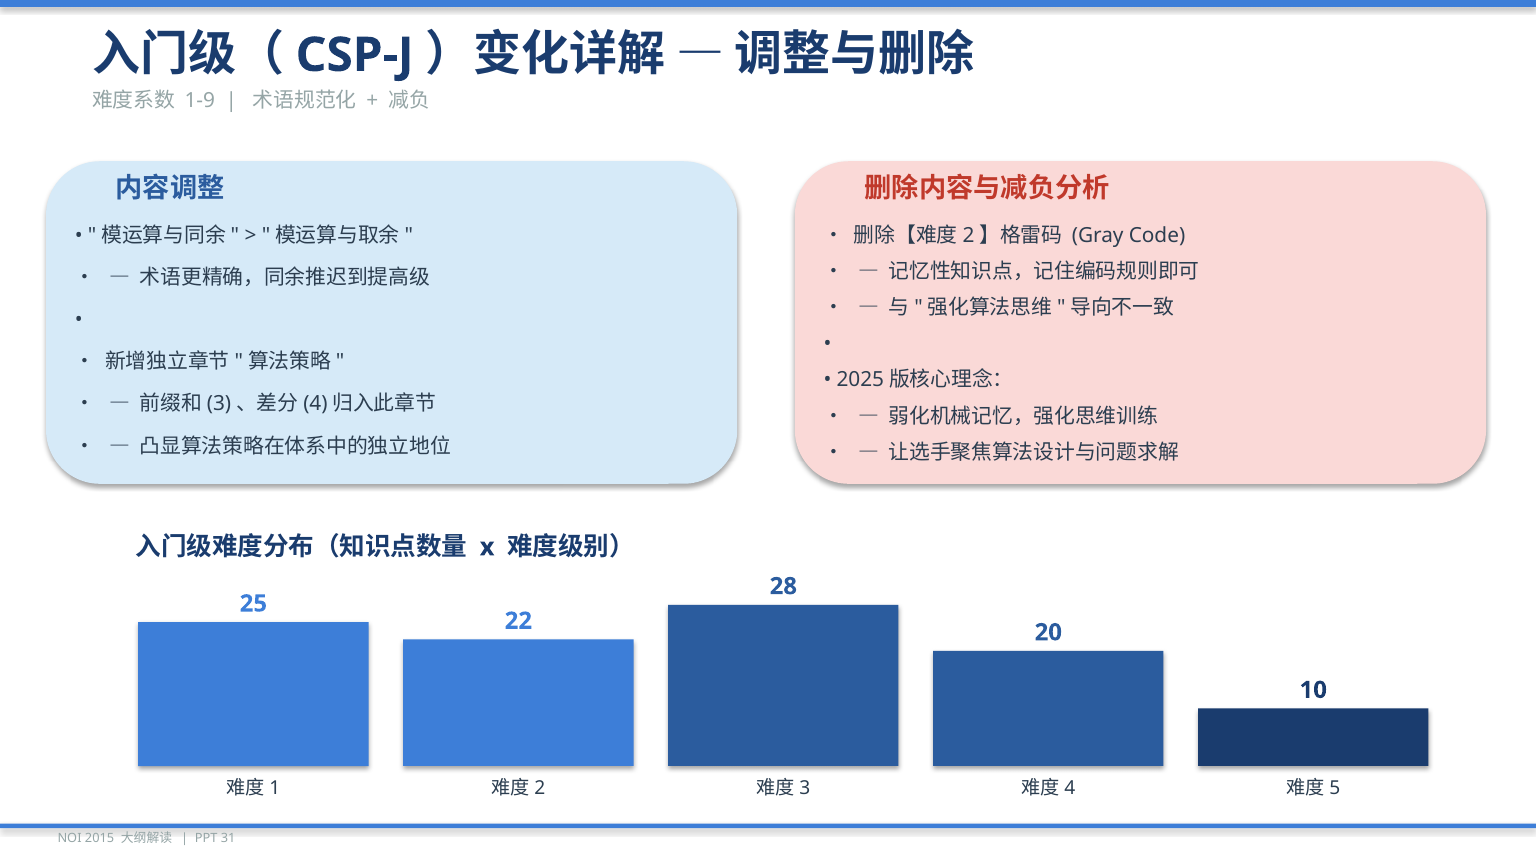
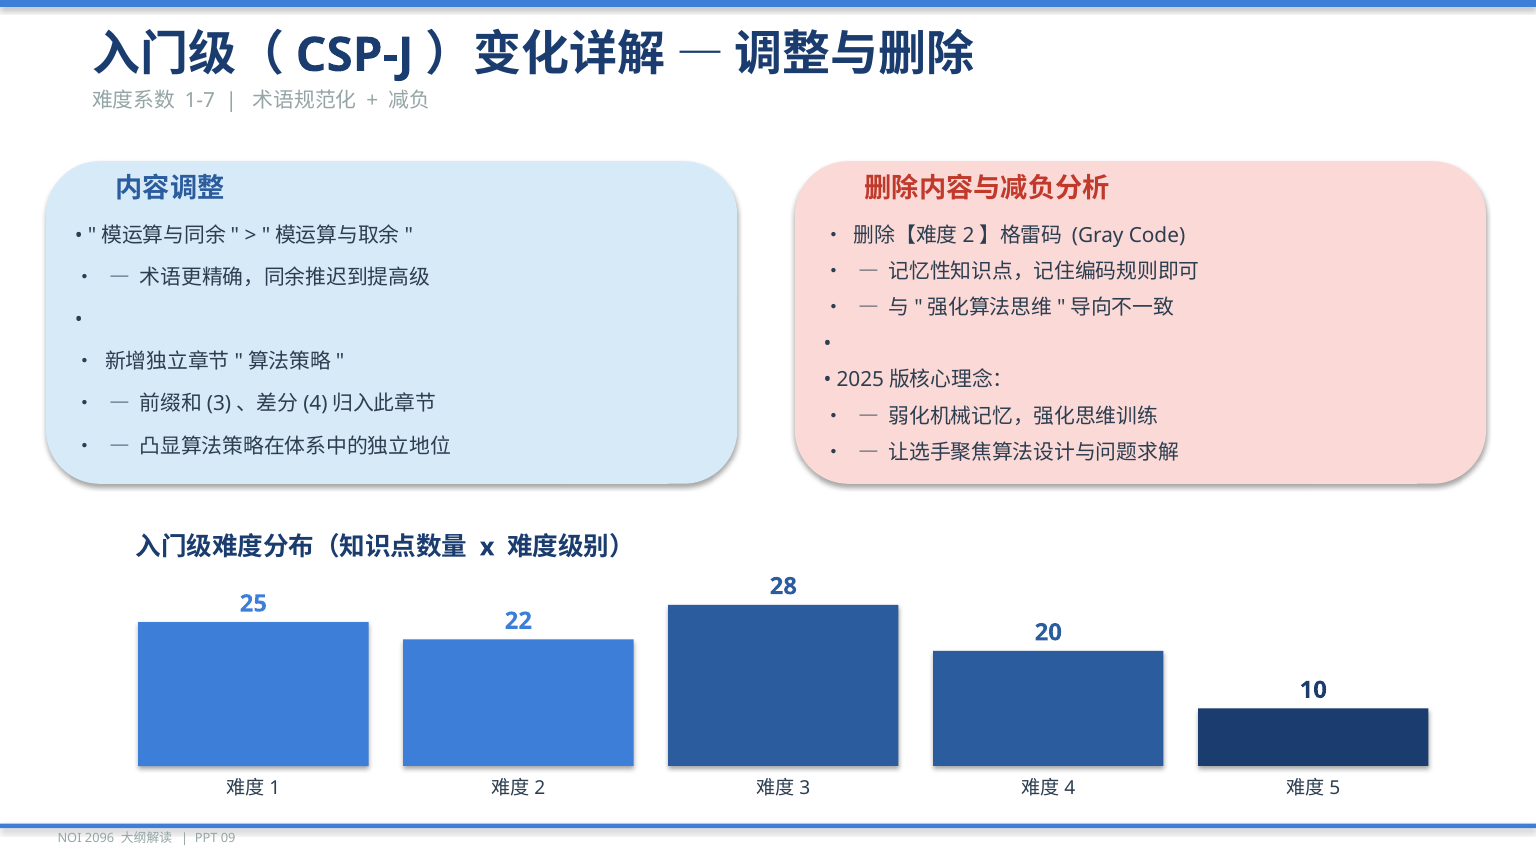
1-9: 1-9 -> 1-7 (200, 100)
2015: 2015 -> 2096 (100, 838)
31: 31 -> 09 (228, 838)
